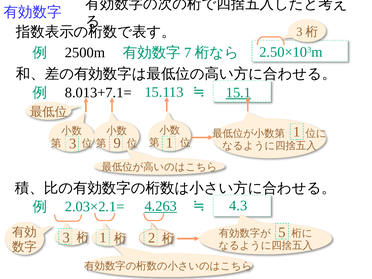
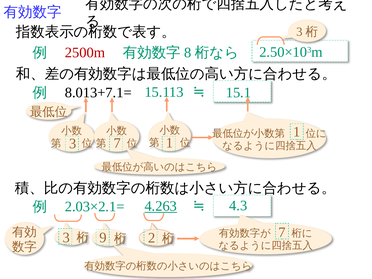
2500m colour: black -> red (85, 53)
7: 7 -> 8 (188, 53)
15.1 underline: present -> none (238, 92)
3 9: 9 -> 7 (117, 143)
3 1: 1 -> 9 (103, 238)
2 5: 5 -> 7 (282, 232)
